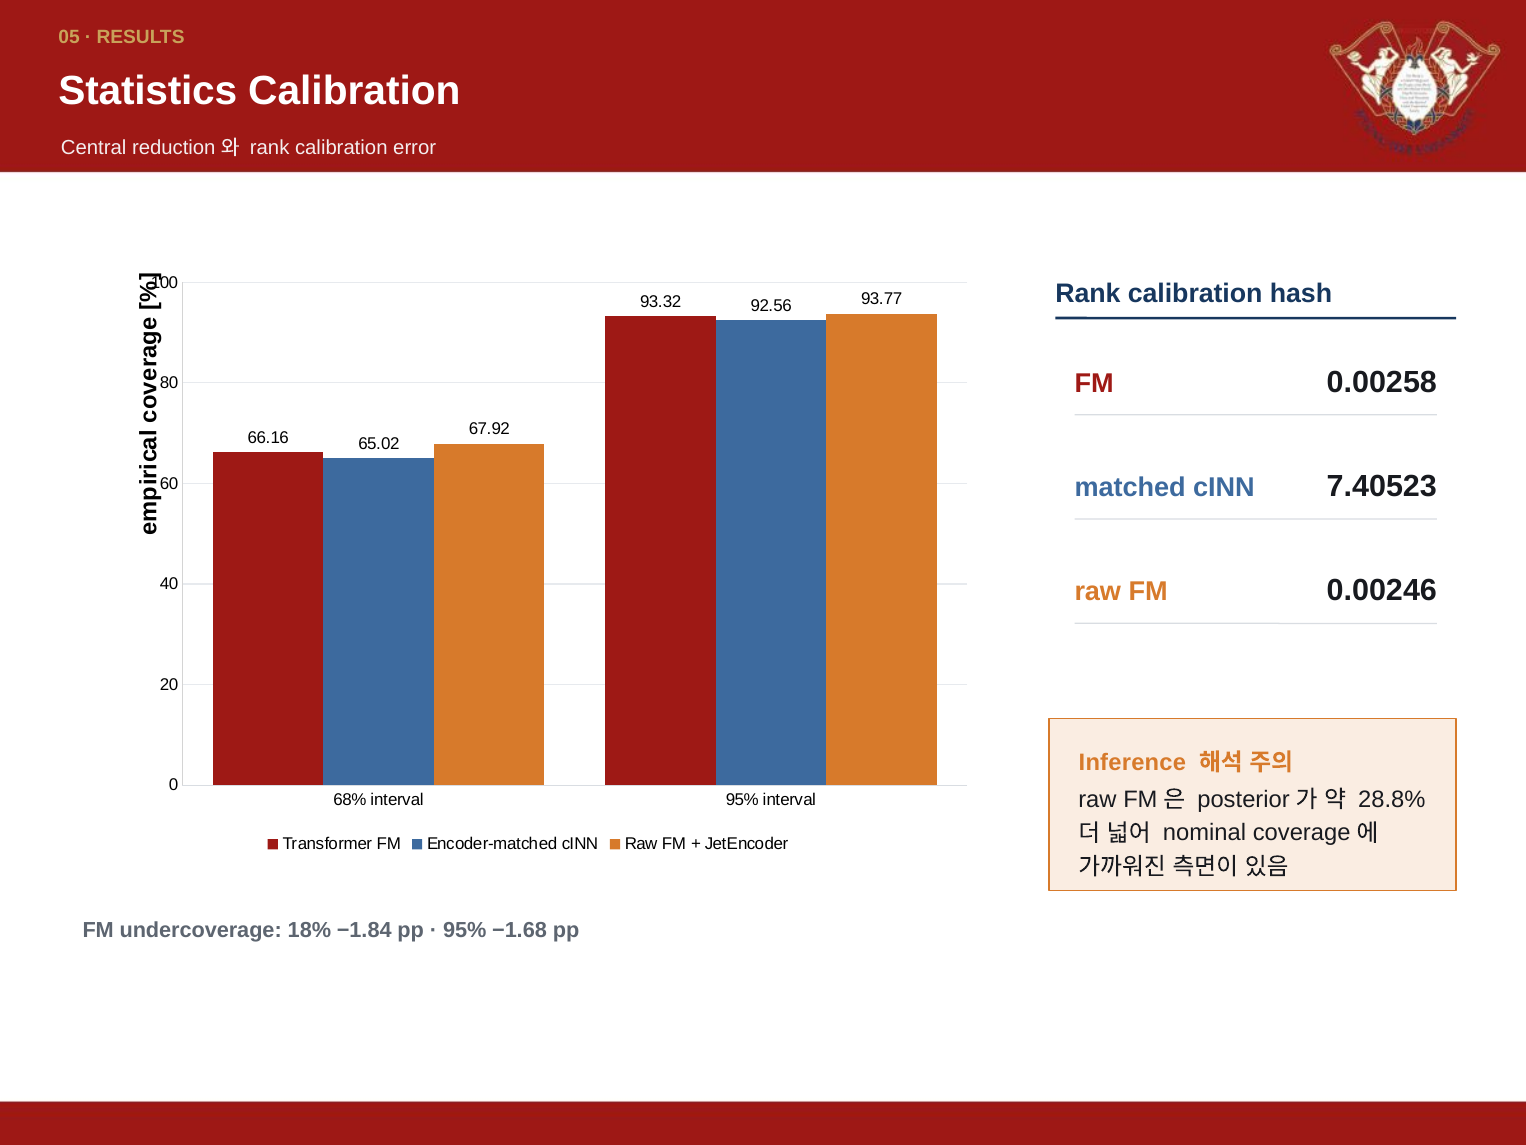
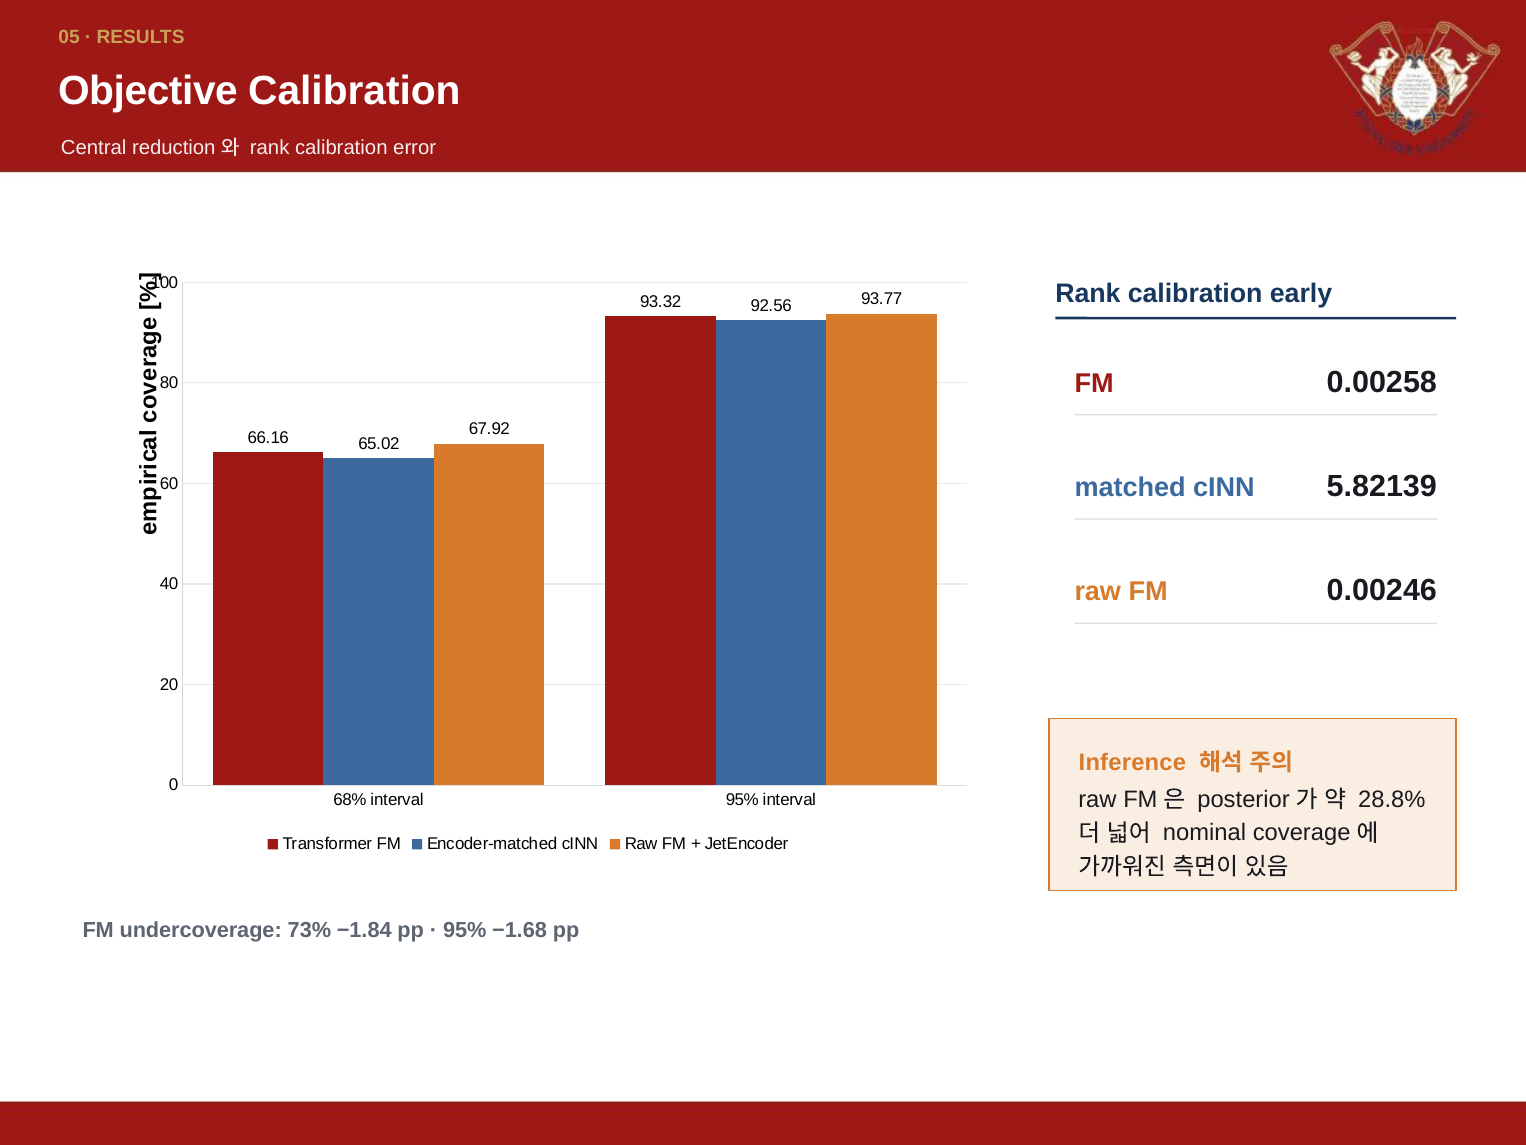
Statistics: Statistics -> Objective (148, 91)
hash: hash -> early (1301, 294)
7.40523: 7.40523 -> 5.82139 (1382, 486)
18%: 18% -> 73% (309, 929)
